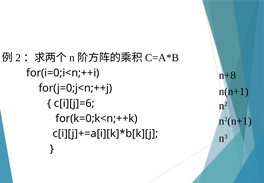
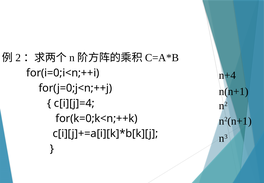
n+8: n+8 -> n+4 (227, 75)
c[i][j]=6: c[i][j]=6 -> c[i][j]=4 (74, 103)
